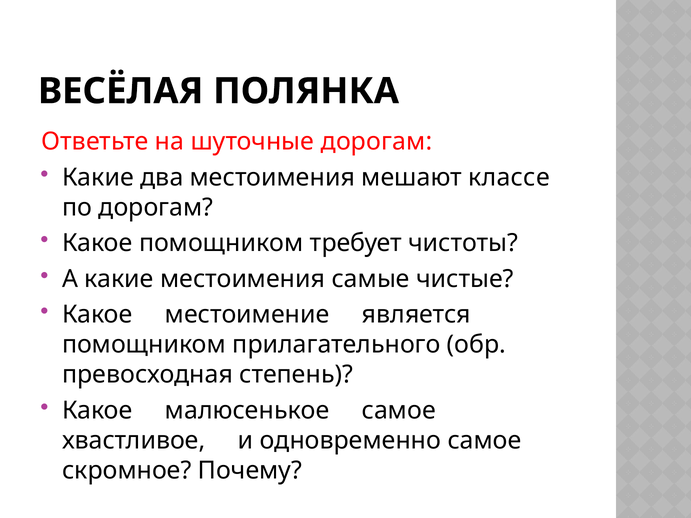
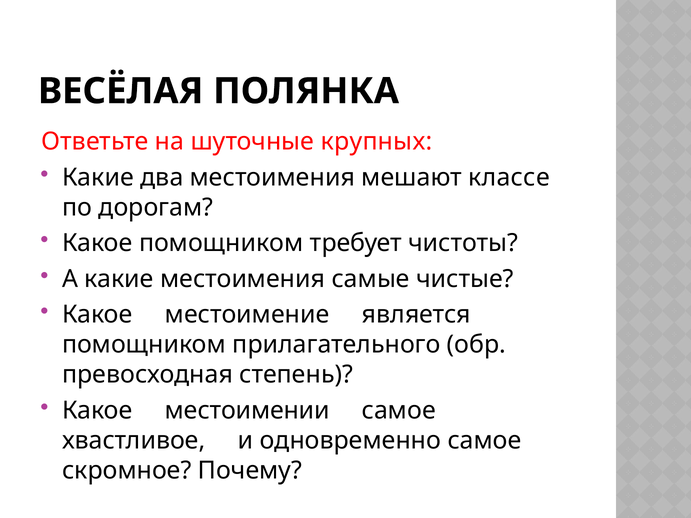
шуточные дорогам: дорогам -> крупных (377, 142)
малюсенькое: малюсенькое -> местоимении (247, 411)
